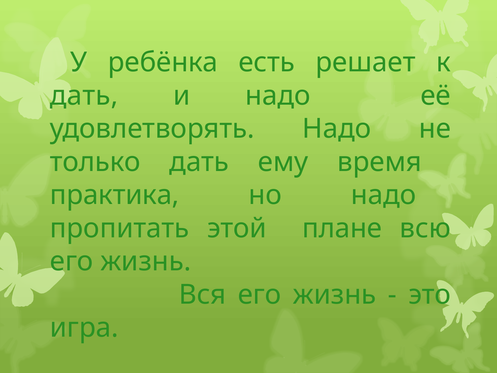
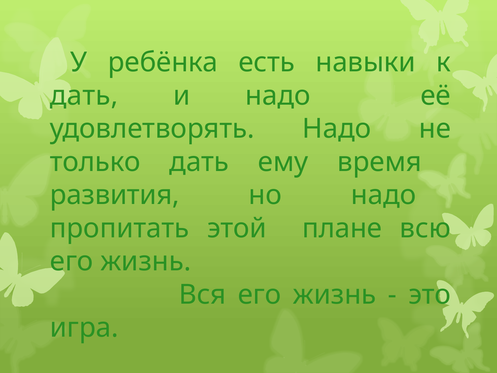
решает: решает -> навыки (366, 63)
практика: практика -> развития (115, 195)
